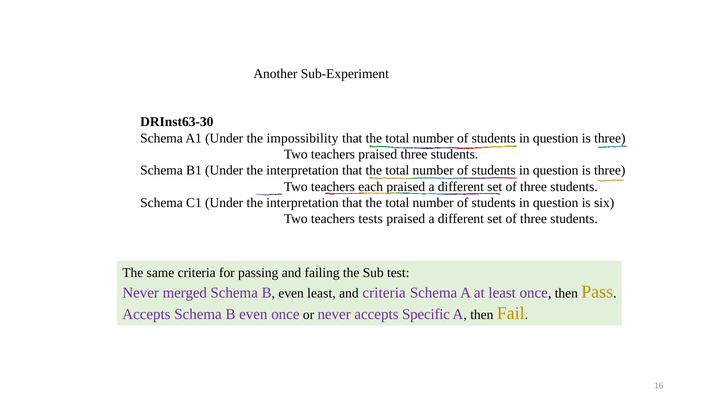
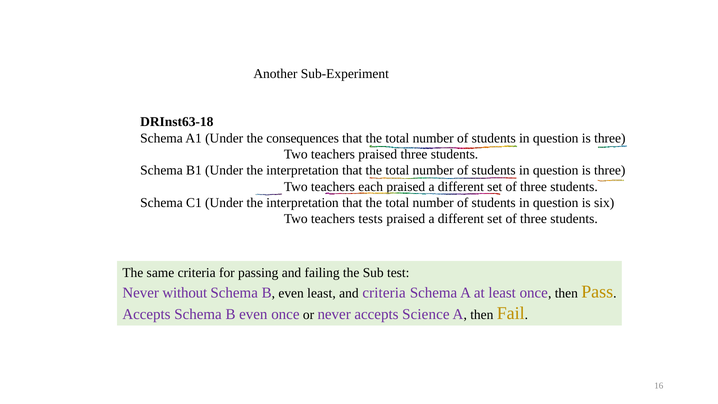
DRInst63-30: DRInst63-30 -> DRInst63-18 (177, 122)
impossibility: impossibility -> consequences (303, 138)
merged: merged -> without (185, 293)
Specific: Specific -> Science (426, 314)
